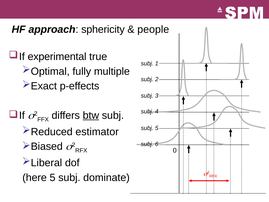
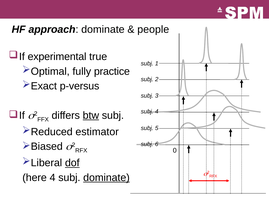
approach sphericity: sphericity -> dominate (103, 29)
multiple: multiple -> practice (112, 71)
p-effects: p-effects -> p-versus (80, 86)
dof underline: none -> present (72, 163)
here 5: 5 -> 4 (53, 177)
dominate underline: none -> present (106, 177)
